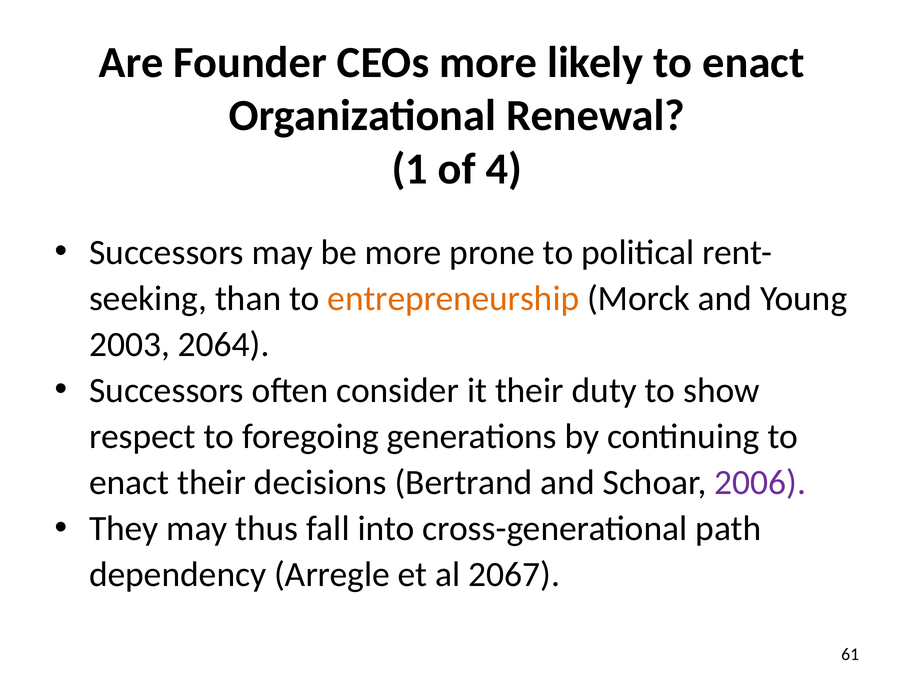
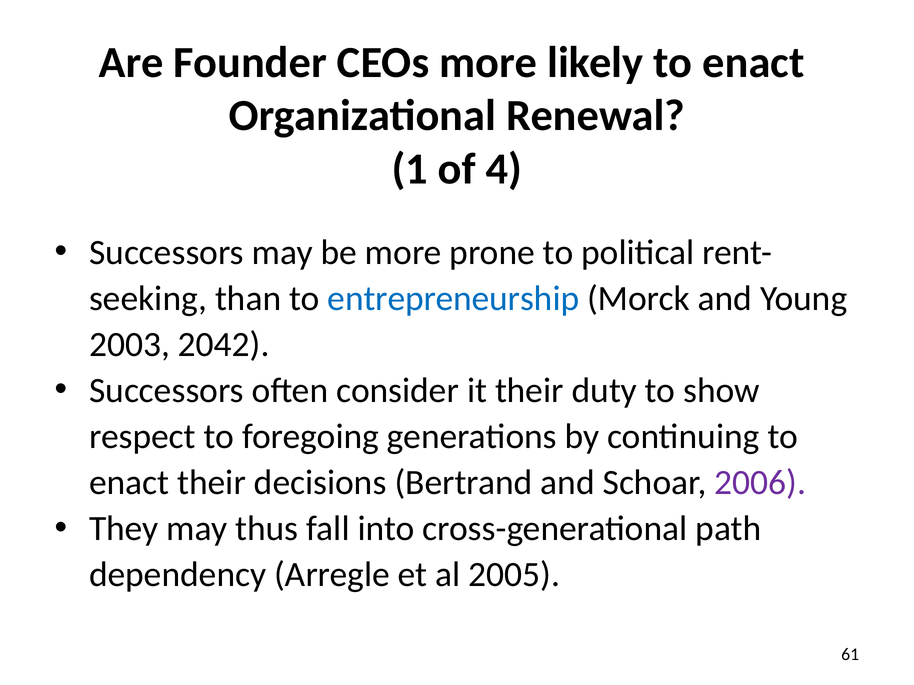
entrepreneurship colour: orange -> blue (453, 299)
2064: 2064 -> 2042 (224, 345)
2067: 2067 -> 2005 (514, 575)
